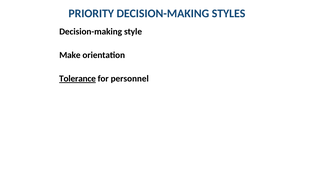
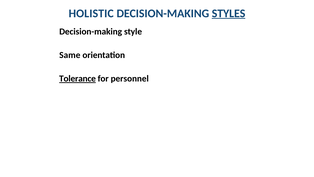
PRIORITY: PRIORITY -> HOLISTIC (91, 13)
STYLES underline: none -> present (229, 13)
Make: Make -> Same (70, 55)
